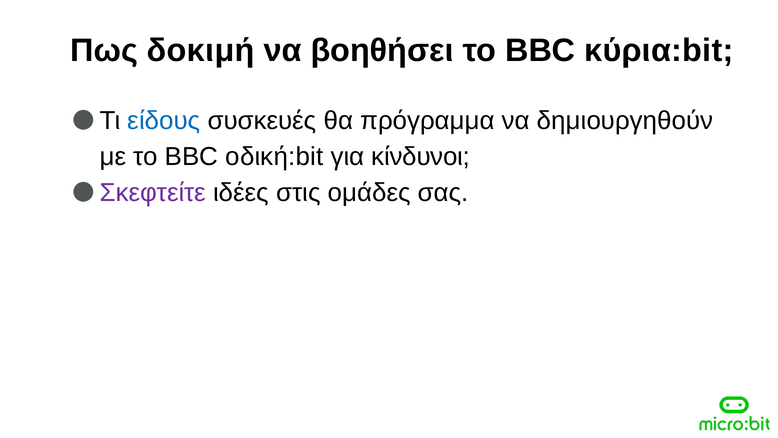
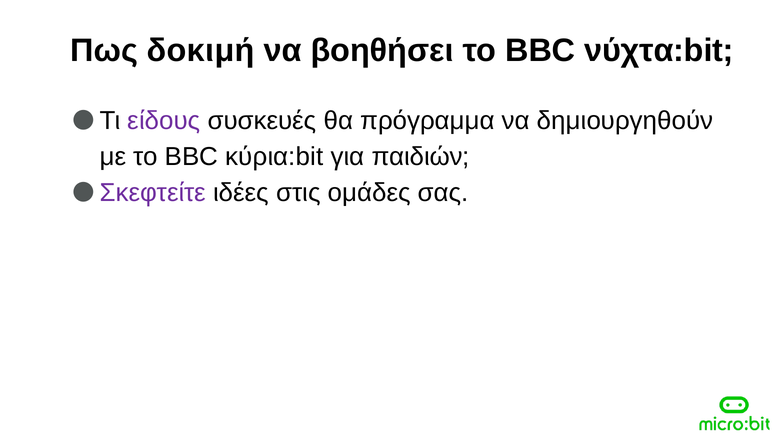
κύρια:bit: κύρια:bit -> νύχτα:bit (659, 50)
είδους colour: blue -> purple (164, 121)
οδική:bit: οδική:bit -> κύρια:bit (274, 157)
κίνδυνοι: κίνδυνοι -> παιδιών (421, 157)
